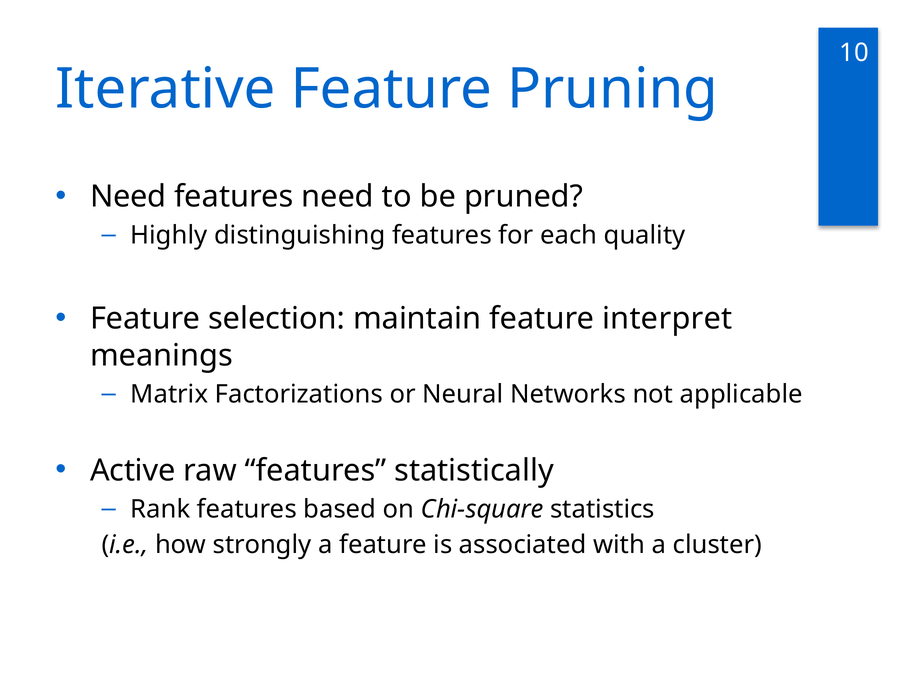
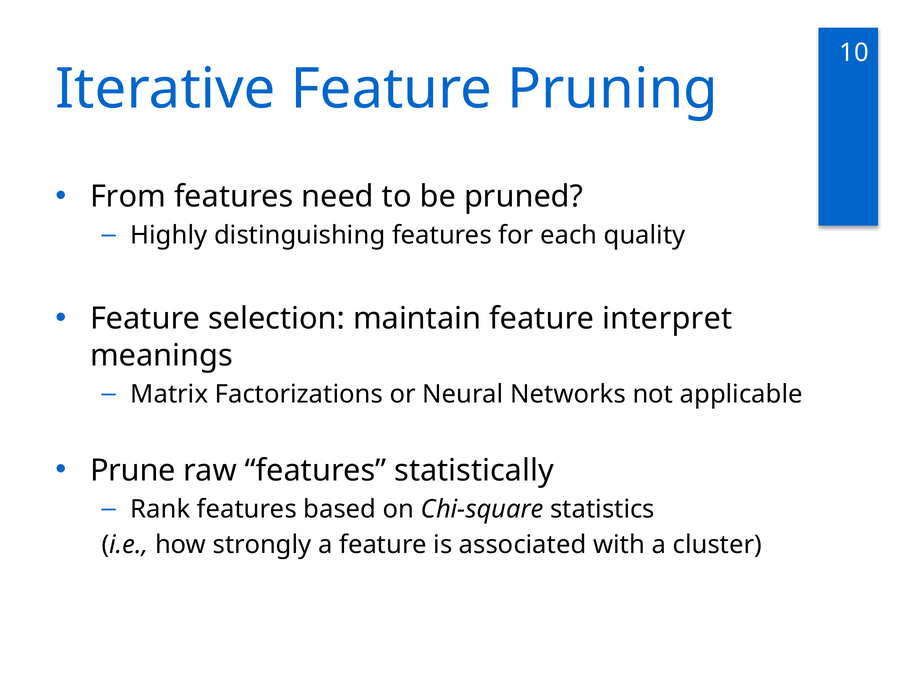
Need: Need -> From (128, 197)
Active: Active -> Prune (133, 471)
